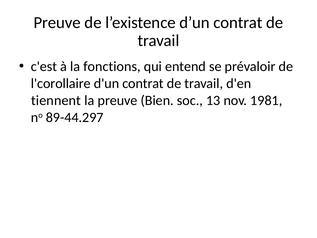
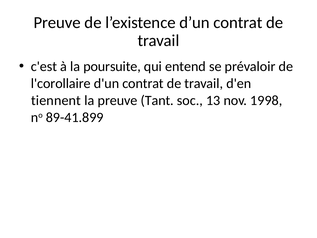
fonctions: fonctions -> poursuite (112, 67)
Bien: Bien -> Tant (157, 100)
1981: 1981 -> 1998 (266, 100)
89-44.297: 89-44.297 -> 89-41.899 (75, 117)
